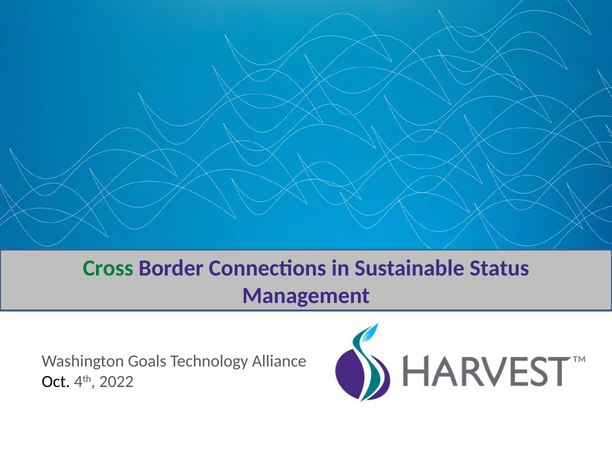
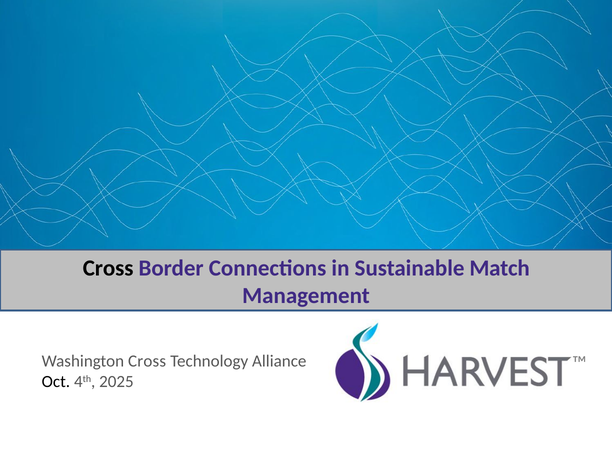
Cross colour: green -> black (108, 268)
Status: Status -> Match (500, 268)
Washington Goals: Goals -> Cross (147, 361)
2022: 2022 -> 2025 (116, 382)
